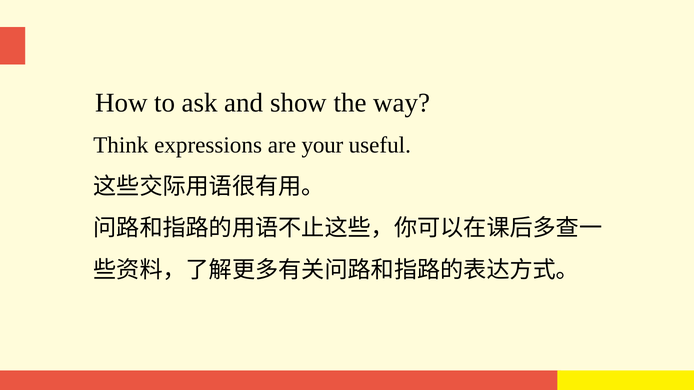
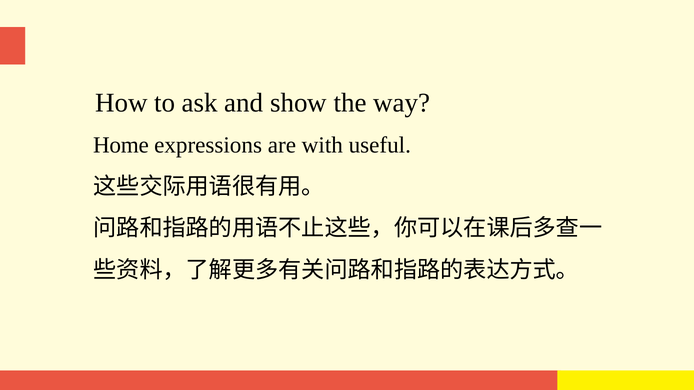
Think: Think -> Home (121, 145)
your: your -> with (322, 145)
